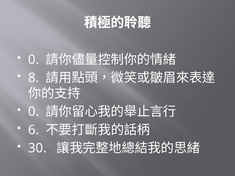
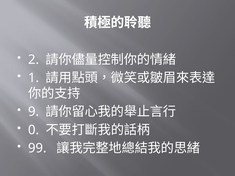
0: 0 -> 2 (34, 60)
8: 8 -> 1 (34, 78)
0: 0 -> 9 (34, 112)
6: 6 -> 0 (34, 130)
30: 30 -> 99 (37, 148)
